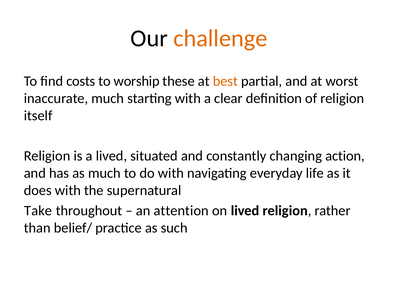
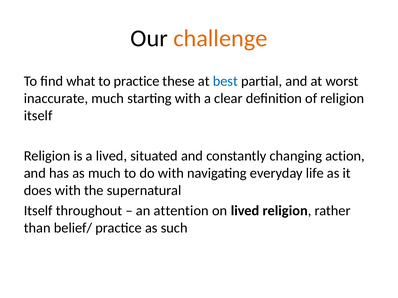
costs: costs -> what (81, 81)
to worship: worship -> practice (137, 81)
best colour: orange -> blue (225, 81)
Take: Take -> Itself (38, 211)
